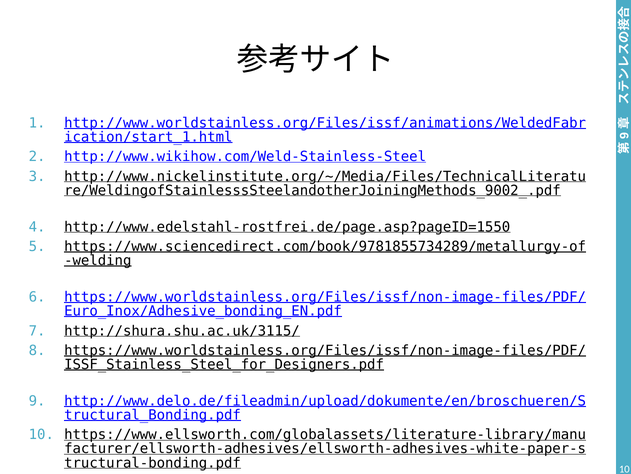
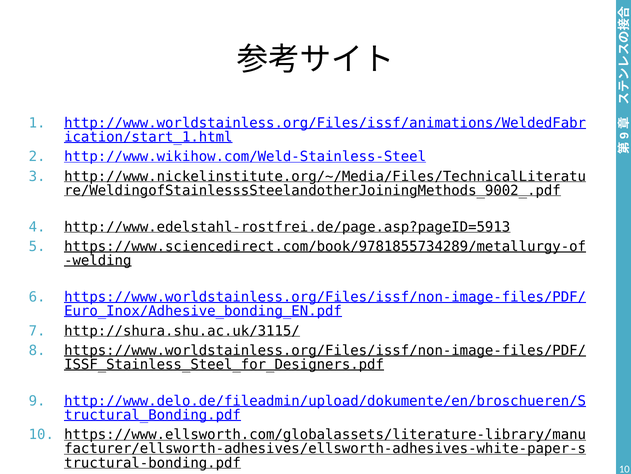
http://www.edelstahl-rostfrei.de/page.asp?pageID=1550: http://www.edelstahl-rostfrei.de/page.asp?pageID=1550 -> http://www.edelstahl-rostfrei.de/page.asp?pageID=5913 (287, 227)
